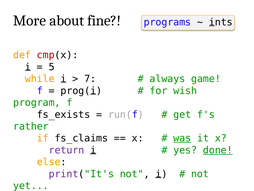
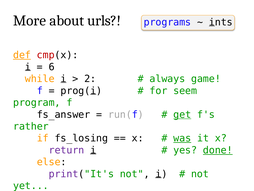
fine: fine -> urls (104, 21)
def underline: none -> present (22, 55)
5: 5 -> 6 (52, 67)
7: 7 -> 2 (90, 79)
wish: wish -> seem (185, 91)
fs_exists: fs_exists -> fs_answer (64, 114)
get underline: none -> present (182, 114)
fs_claims: fs_claims -> fs_losing (81, 138)
